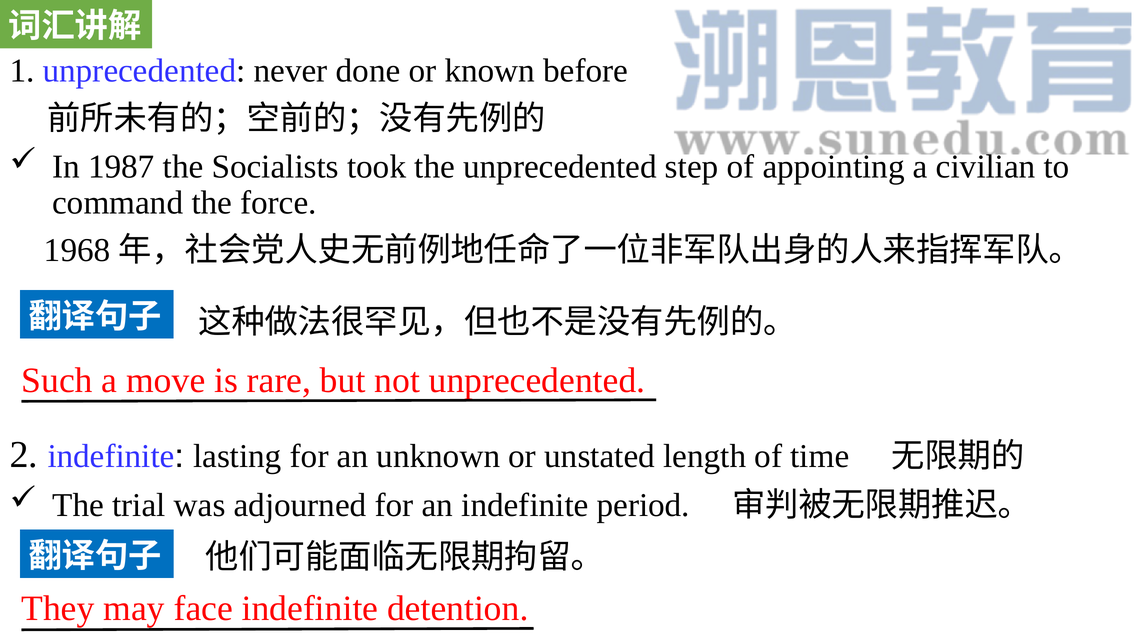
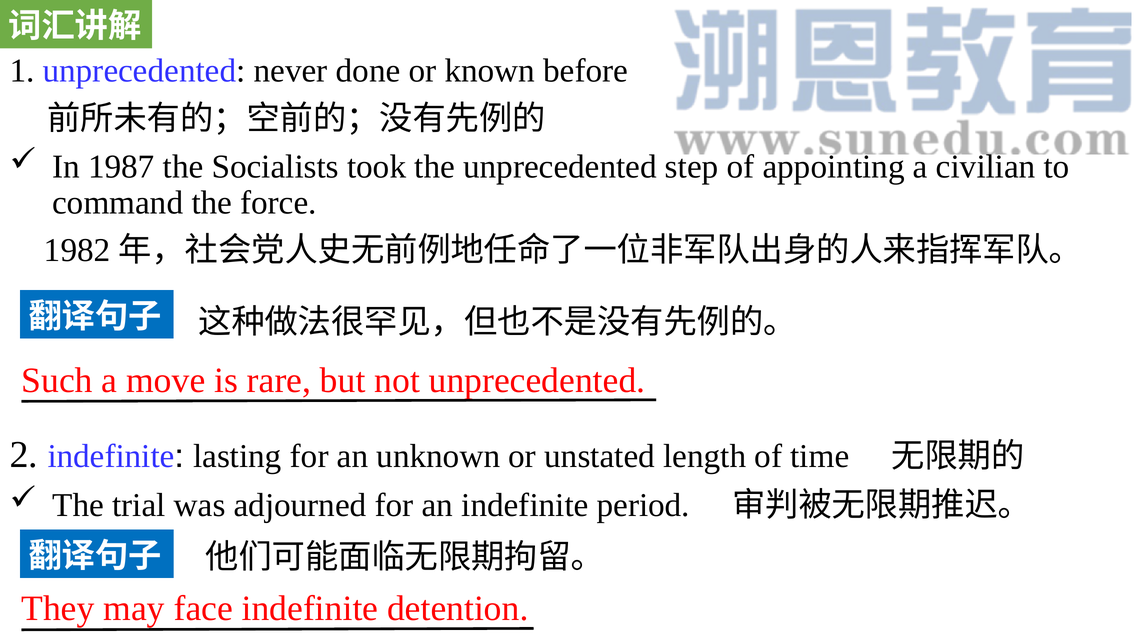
1968: 1968 -> 1982 (77, 250)
